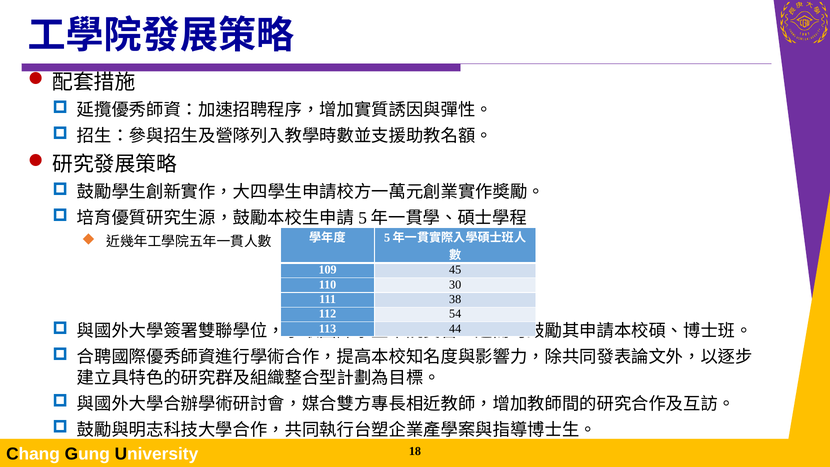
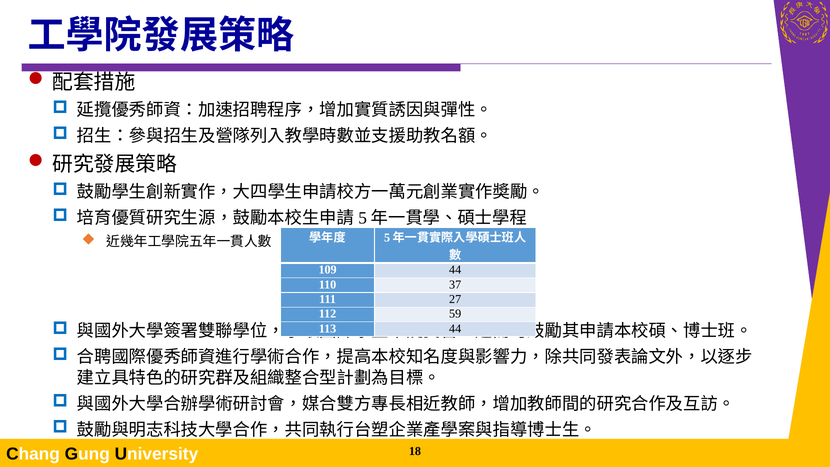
109 45: 45 -> 44 (455, 270)
30: 30 -> 37 (455, 284)
38: 38 -> 27 (455, 299)
54: 54 -> 59 (455, 314)
